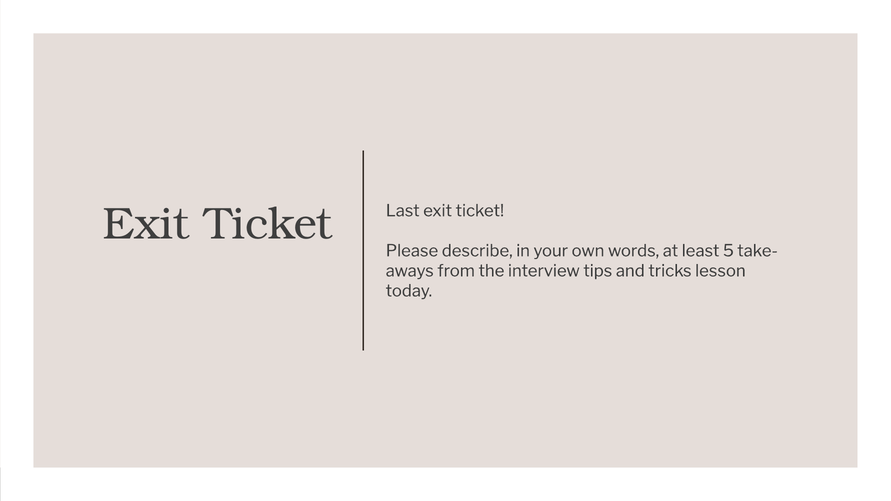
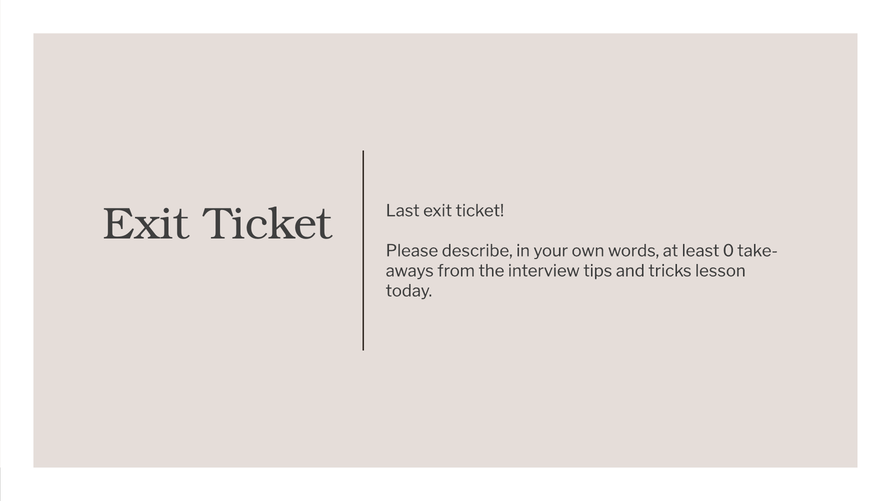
5: 5 -> 0 (728, 251)
